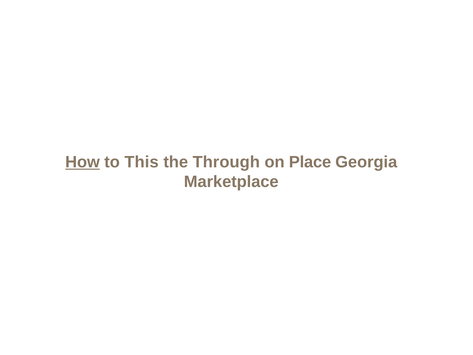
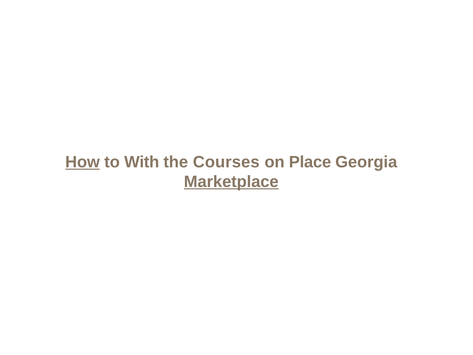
This: This -> With (142, 162)
Through: Through -> Courses (226, 162)
Marketplace underline: none -> present (231, 182)
